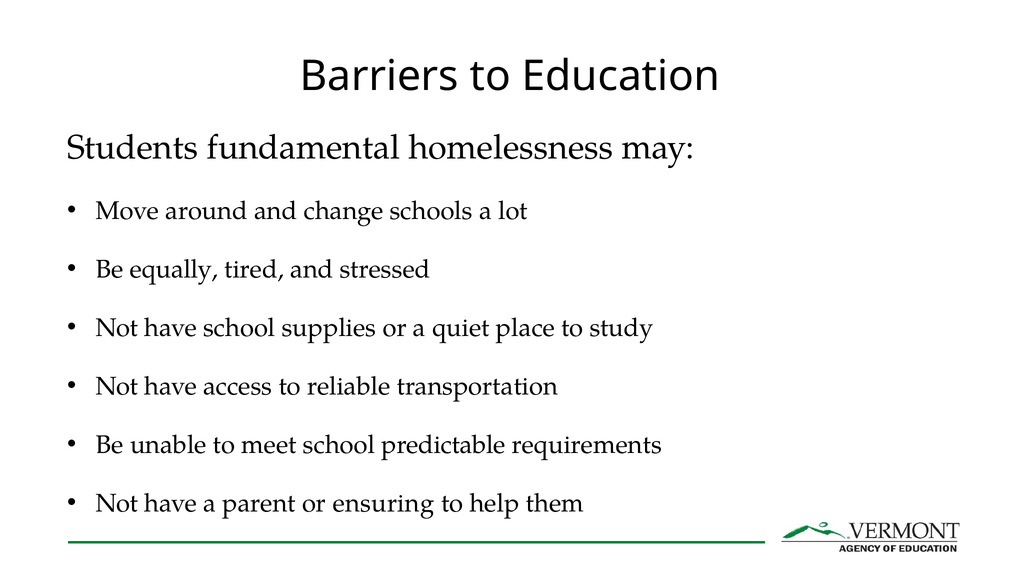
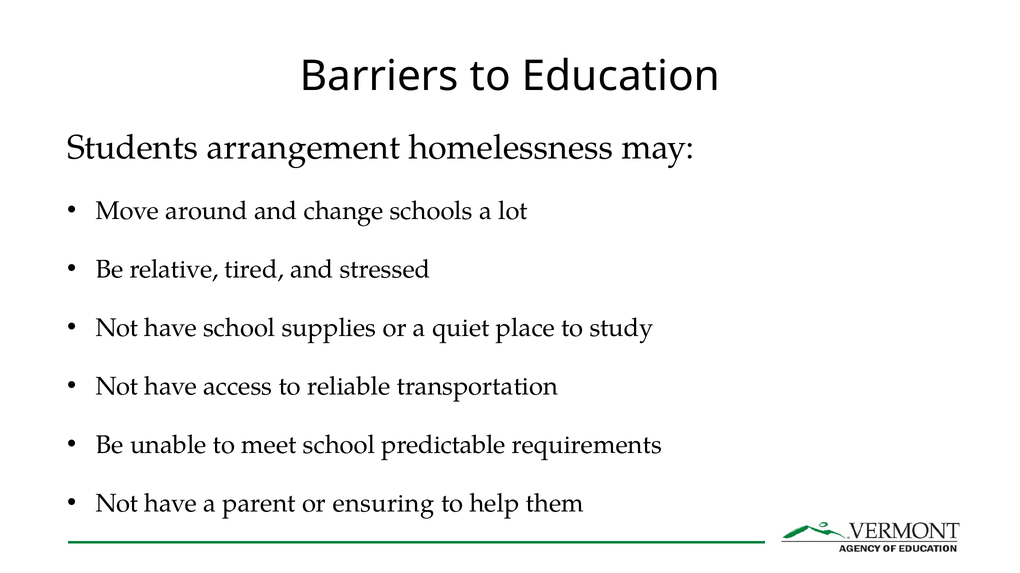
fundamental: fundamental -> arrangement (303, 148)
equally: equally -> relative (174, 270)
